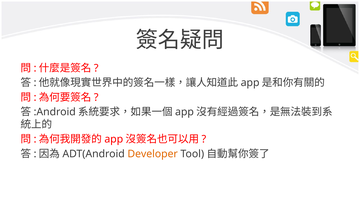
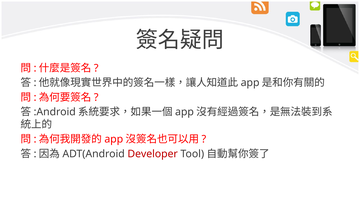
Developer colour: orange -> red (153, 154)
